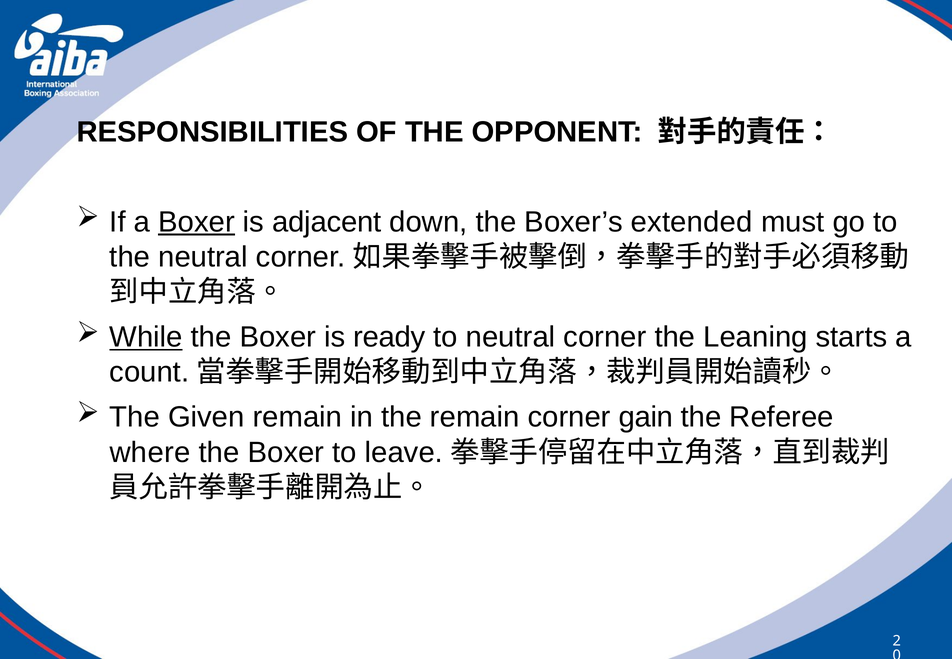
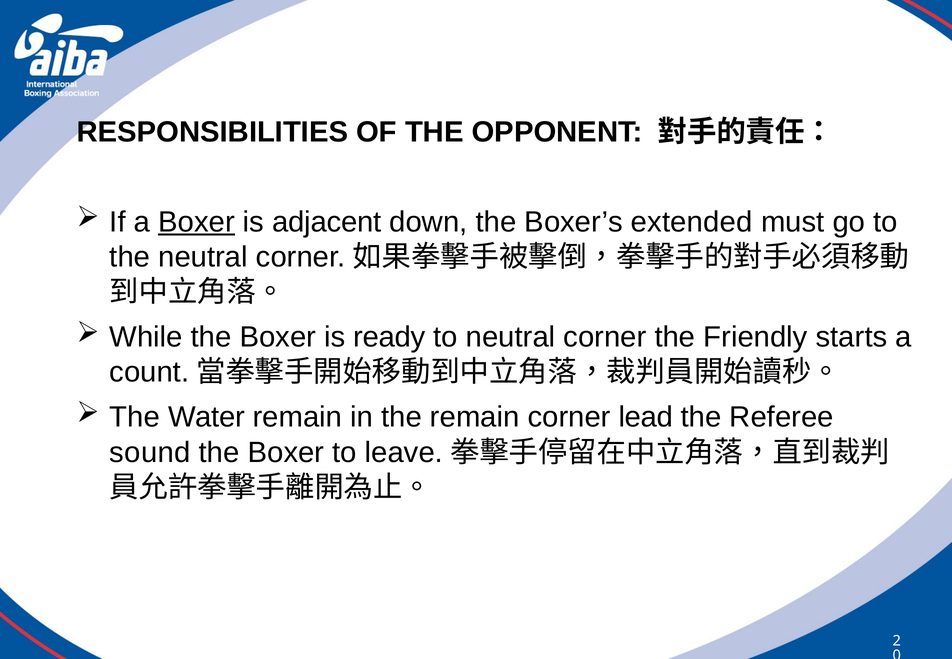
While underline: present -> none (146, 337)
Leaning: Leaning -> Friendly (756, 337)
Given: Given -> Water (206, 417)
gain: gain -> lead (646, 417)
where: where -> sound (150, 452)
